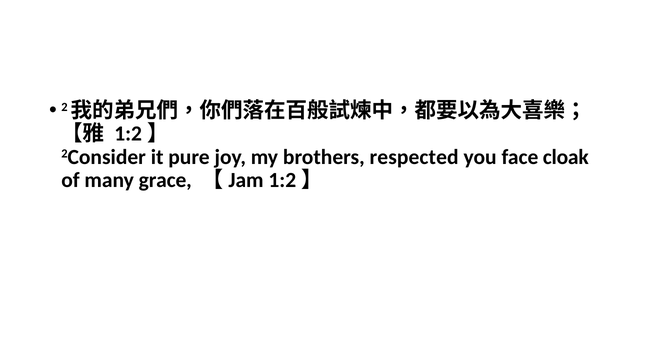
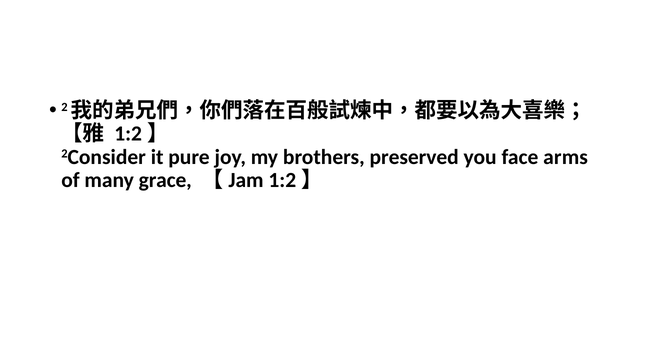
respected: respected -> preserved (414, 157)
cloak: cloak -> arms (566, 157)
